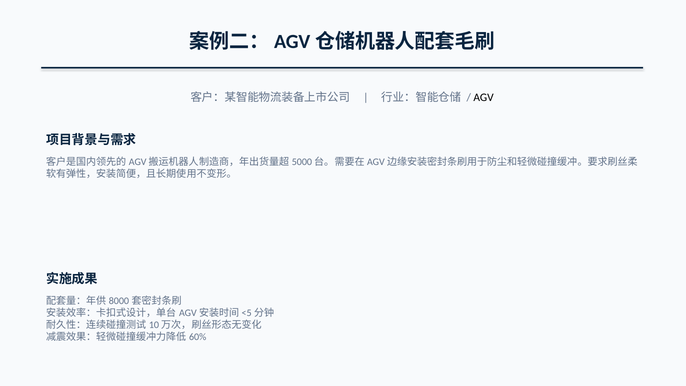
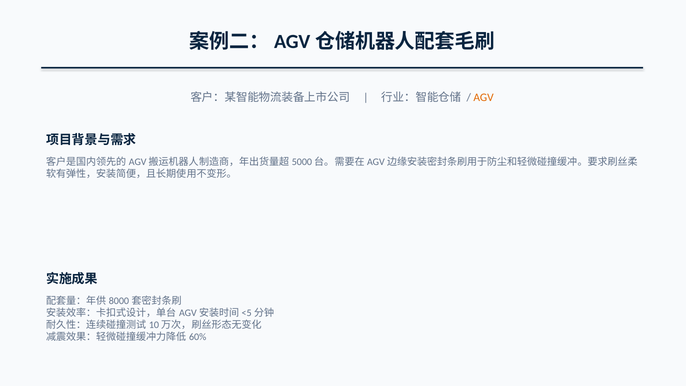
AGV colour: black -> orange (484, 98)
